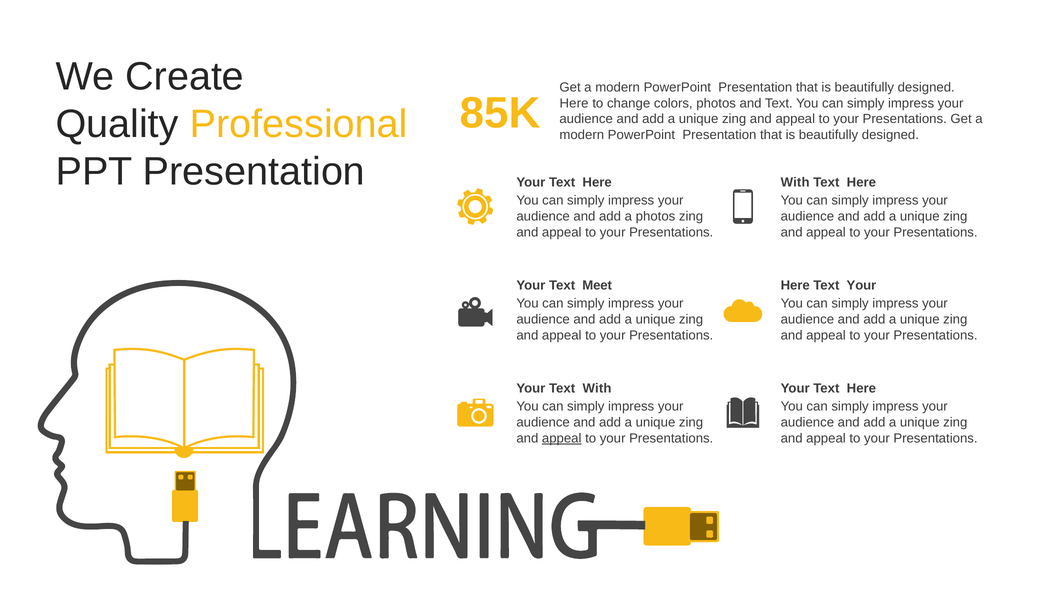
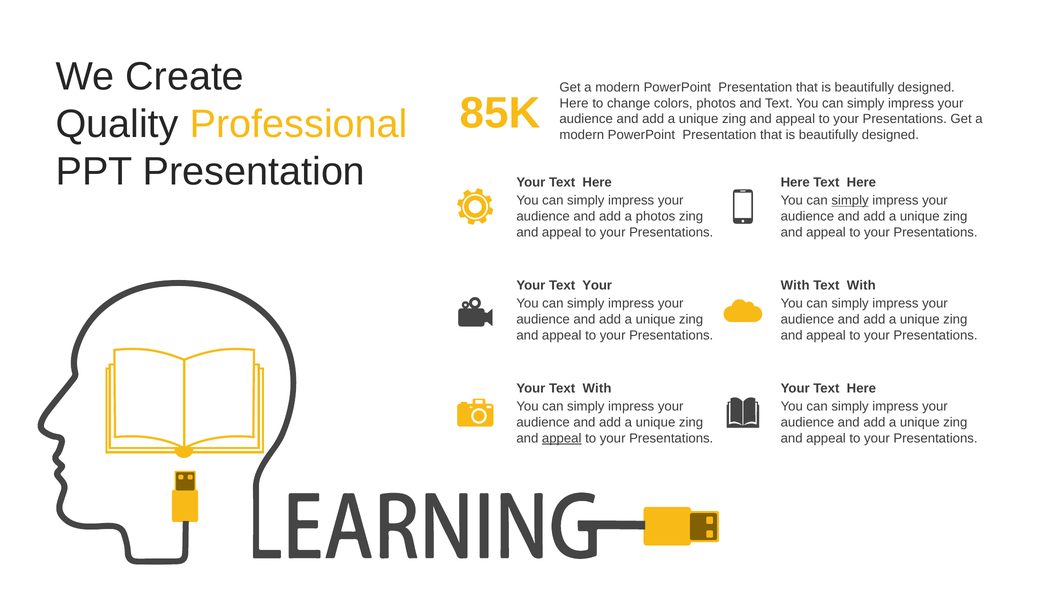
With: With -> Here (795, 182)
simply underline: none -> present (850, 201)
Text Meet: Meet -> Your (597, 285)
Here: Here -> With (795, 285)
Your: Your -> With (861, 285)
